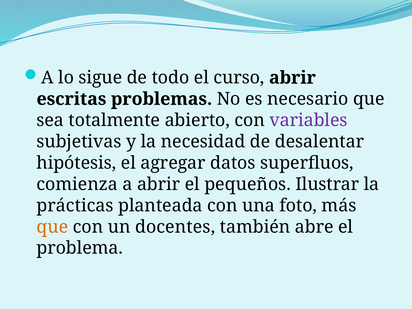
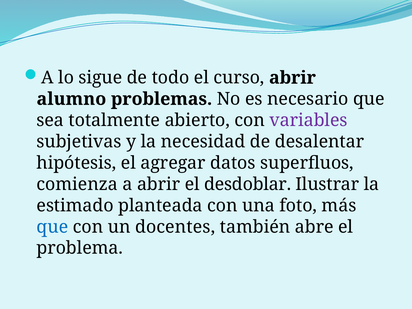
escritas: escritas -> alumno (71, 99)
pequeños: pequeños -> desdoblar (248, 184)
prácticas: prácticas -> estimado (75, 206)
que colour: orange -> blue (52, 227)
